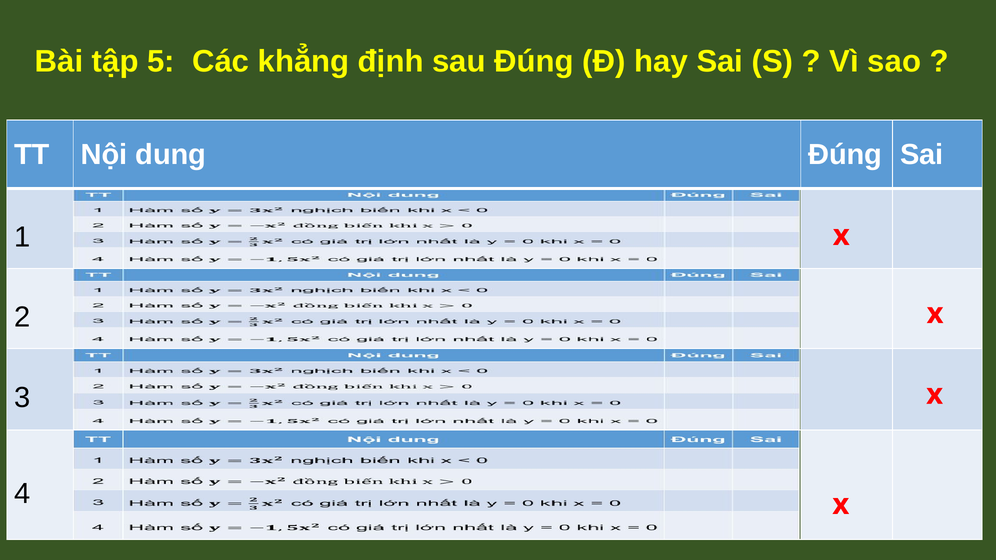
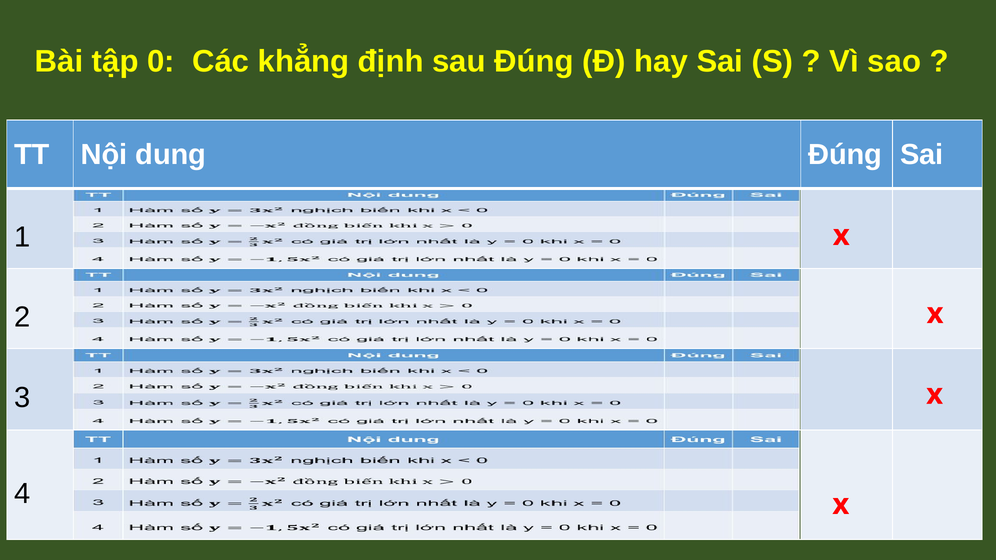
5: 5 -> 0 (161, 61)
